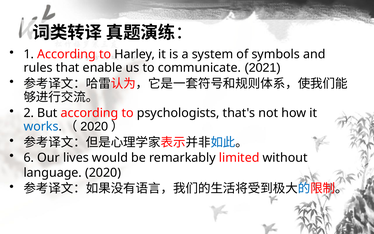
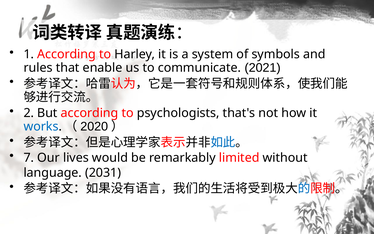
6: 6 -> 7 (29, 158)
2020: 2020 -> 2031 (103, 173)
